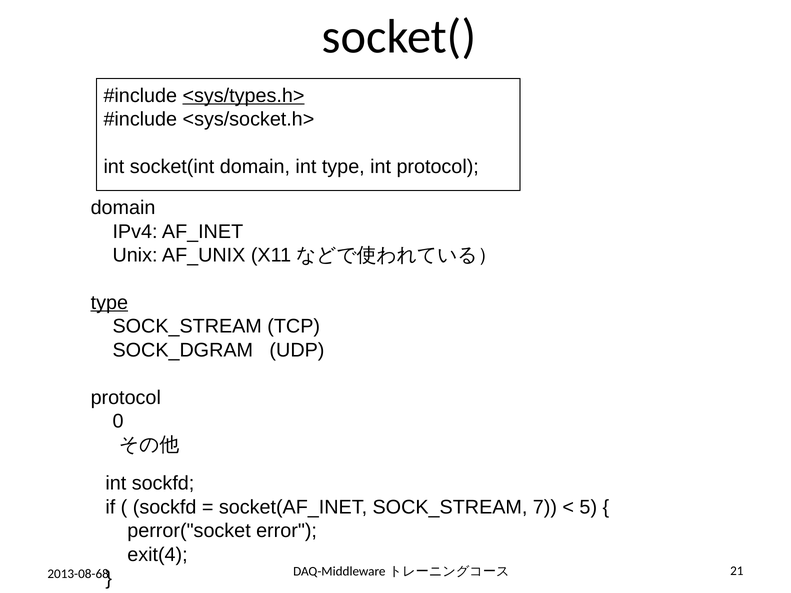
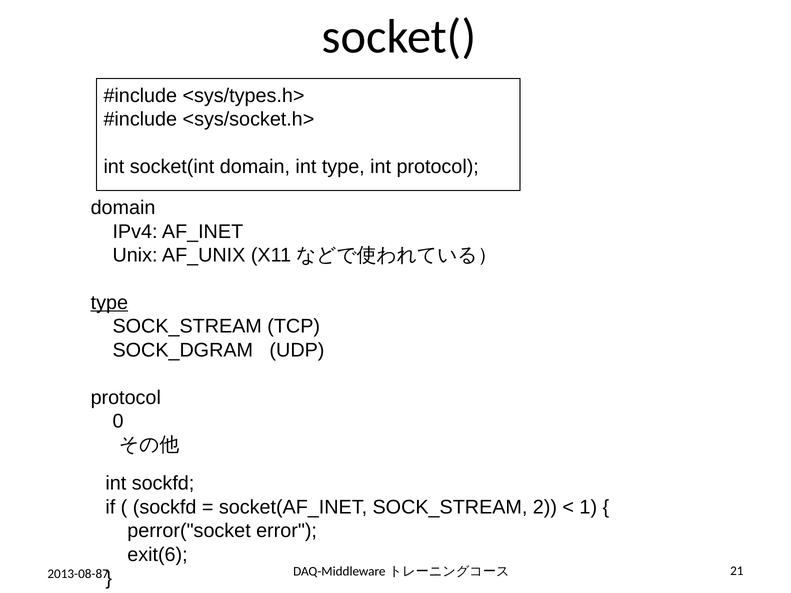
<sys/types.h> underline: present -> none (244, 96)
7: 7 -> 2 (545, 507)
5: 5 -> 1 (588, 507)
exit(4: exit(4 -> exit(6 (158, 555)
2013-08-68: 2013-08-68 -> 2013-08-87 (78, 574)
